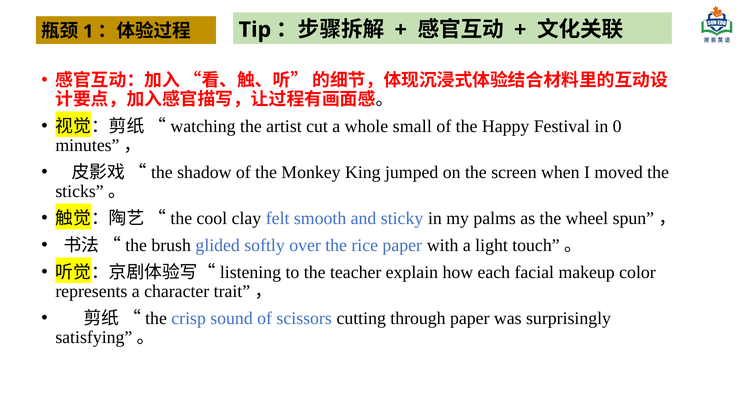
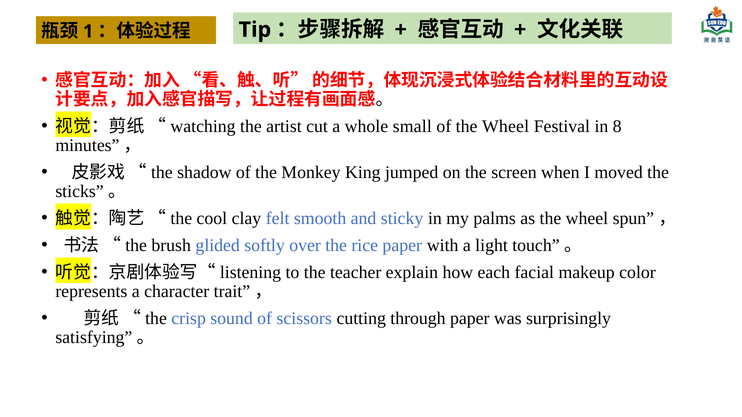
of the Happy: Happy -> Wheel (506, 126)
0: 0 -> 8 (617, 126)
